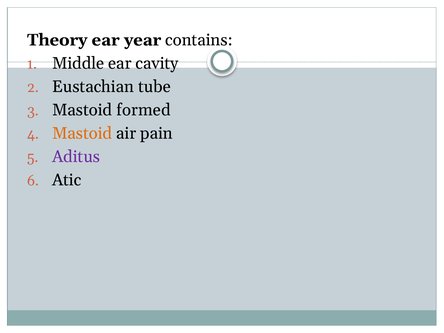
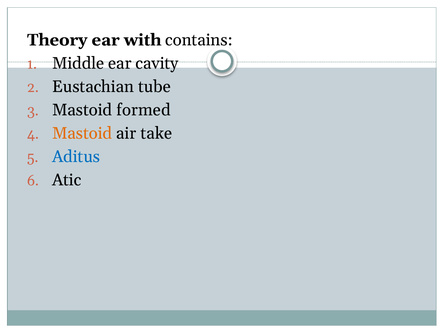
year: year -> with (143, 40)
pain: pain -> take (156, 133)
Aditus colour: purple -> blue (76, 157)
